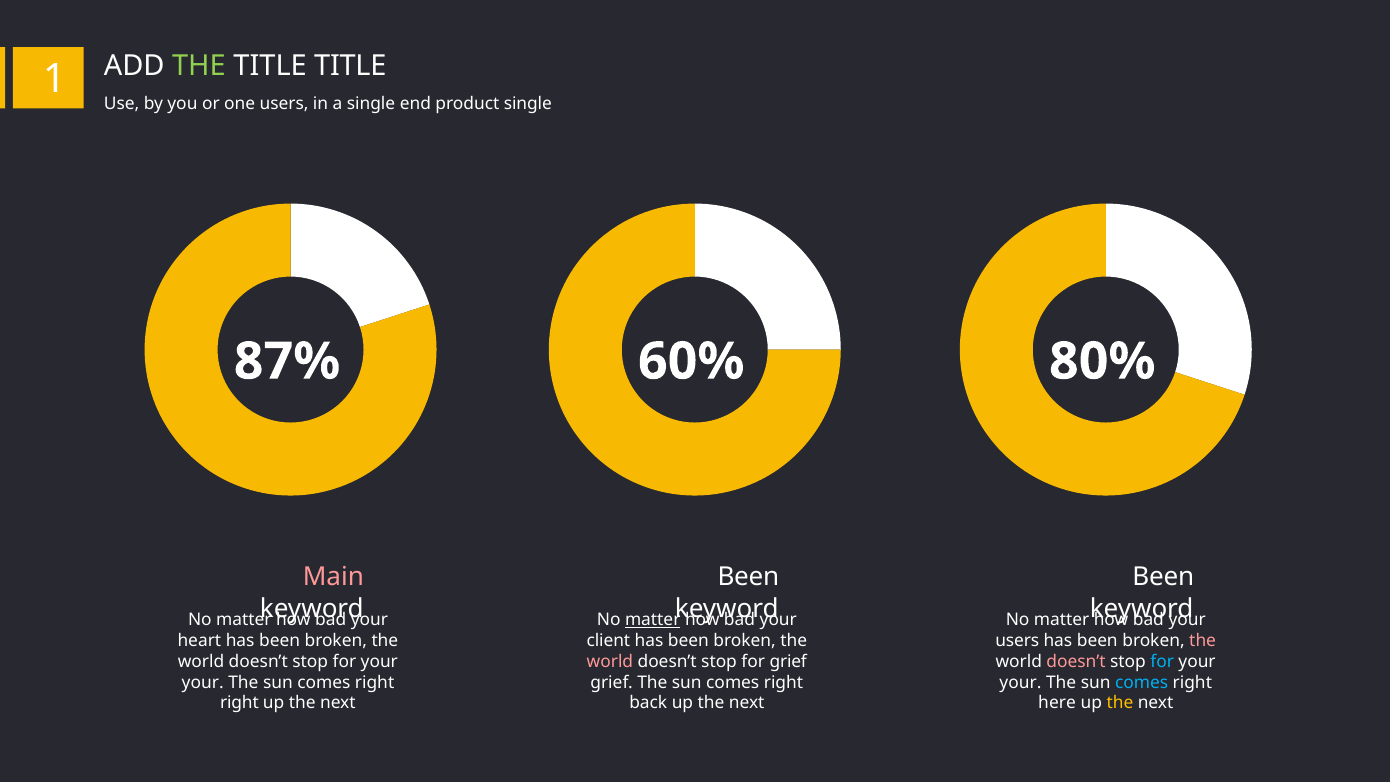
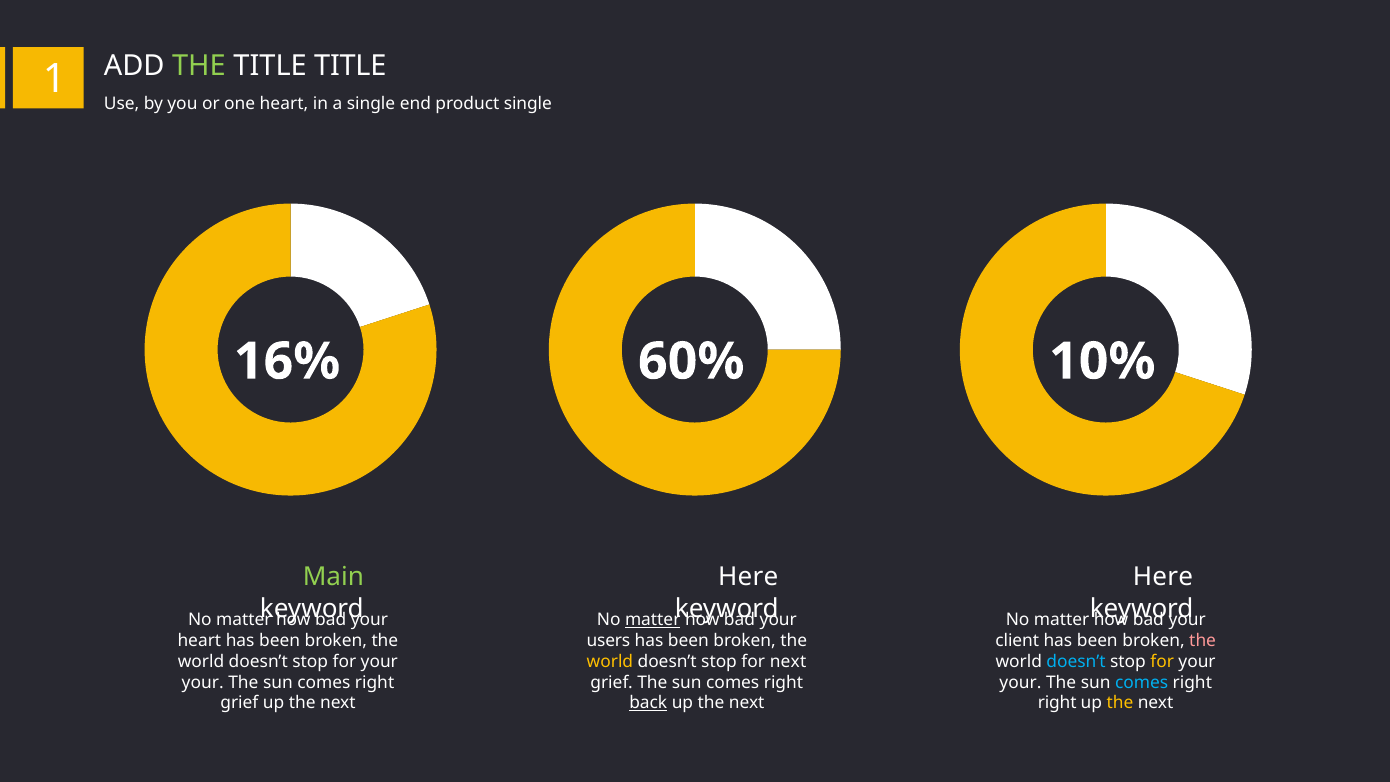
one users: users -> heart (284, 104)
87%: 87% -> 16% (287, 361)
80%: 80% -> 10% (1102, 361)
Main colour: pink -> light green (333, 577)
Been: Been -> Here (748, 577)
Been: Been -> Here (1163, 577)
client: client -> users (608, 641)
users: users -> client (1017, 641)
world colour: pink -> yellow (610, 661)
for grief: grief -> next (788, 661)
doesn’t colour: pink -> light blue (1076, 661)
for colour: light blue -> yellow (1162, 661)
right: right -> grief (239, 703)
back underline: none -> present (648, 703)
here: here -> right (1057, 703)
